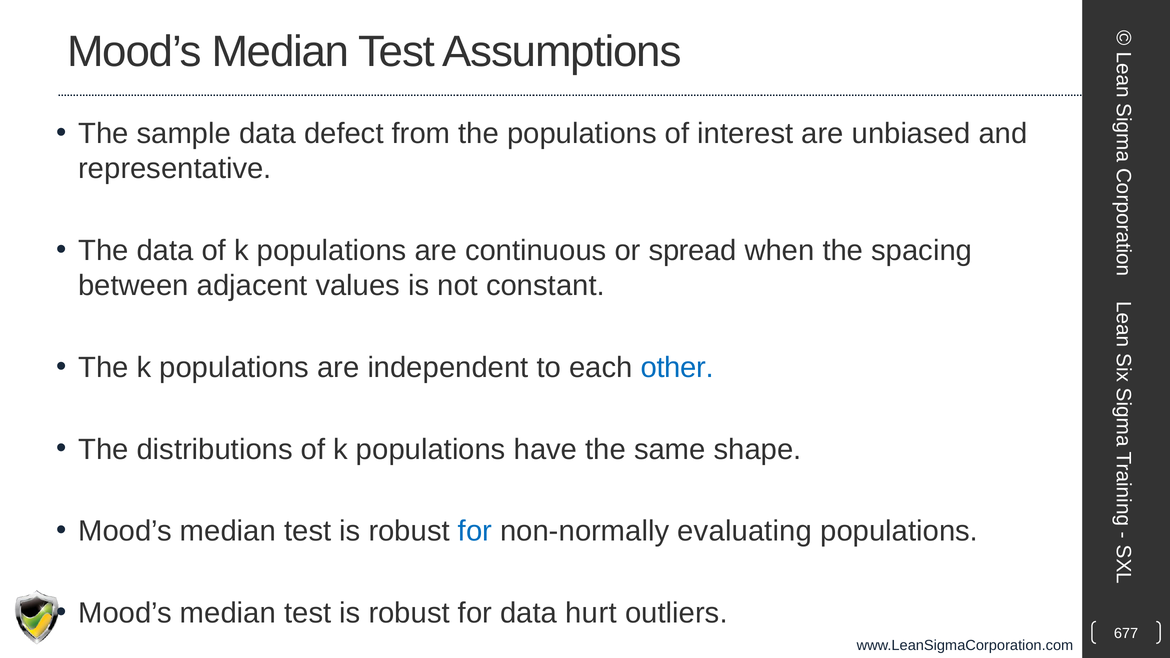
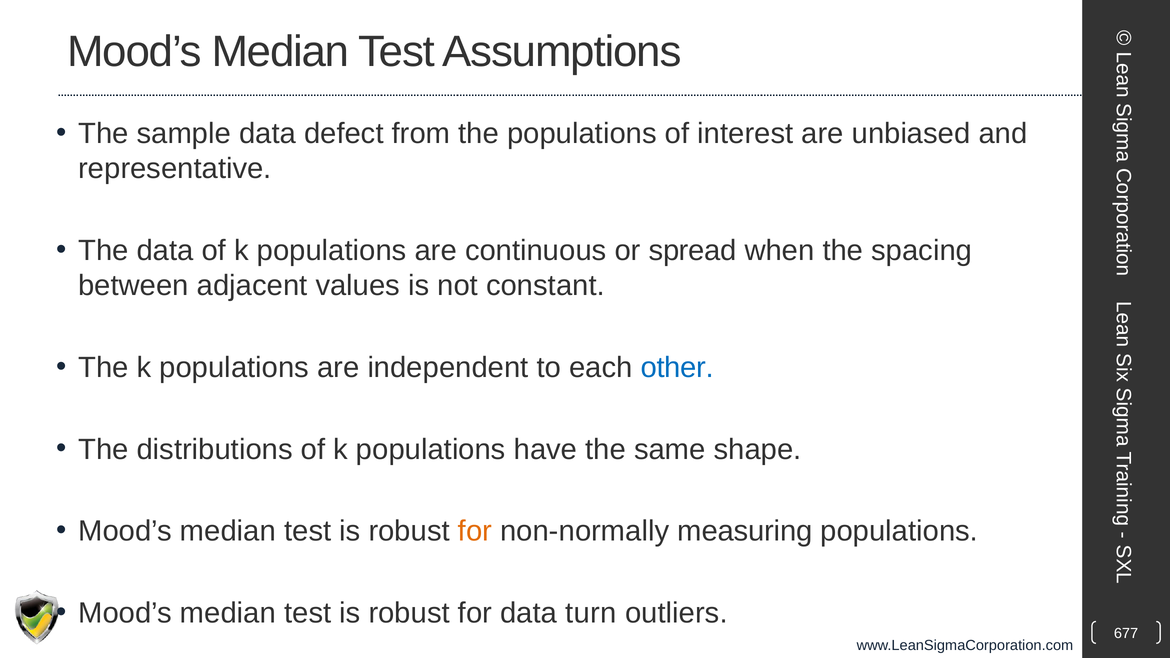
for colour: blue -> orange (475, 531)
evaluating: evaluating -> measuring (745, 531)
hurt: hurt -> turn (591, 613)
